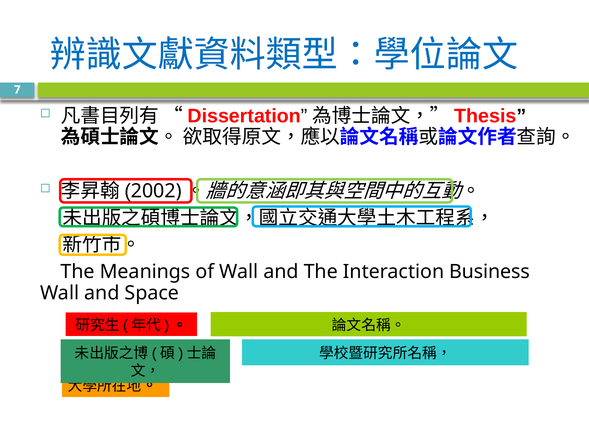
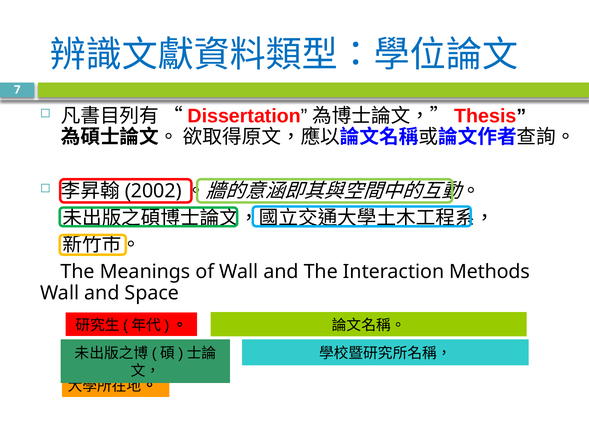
Business: Business -> Methods (490, 272)
